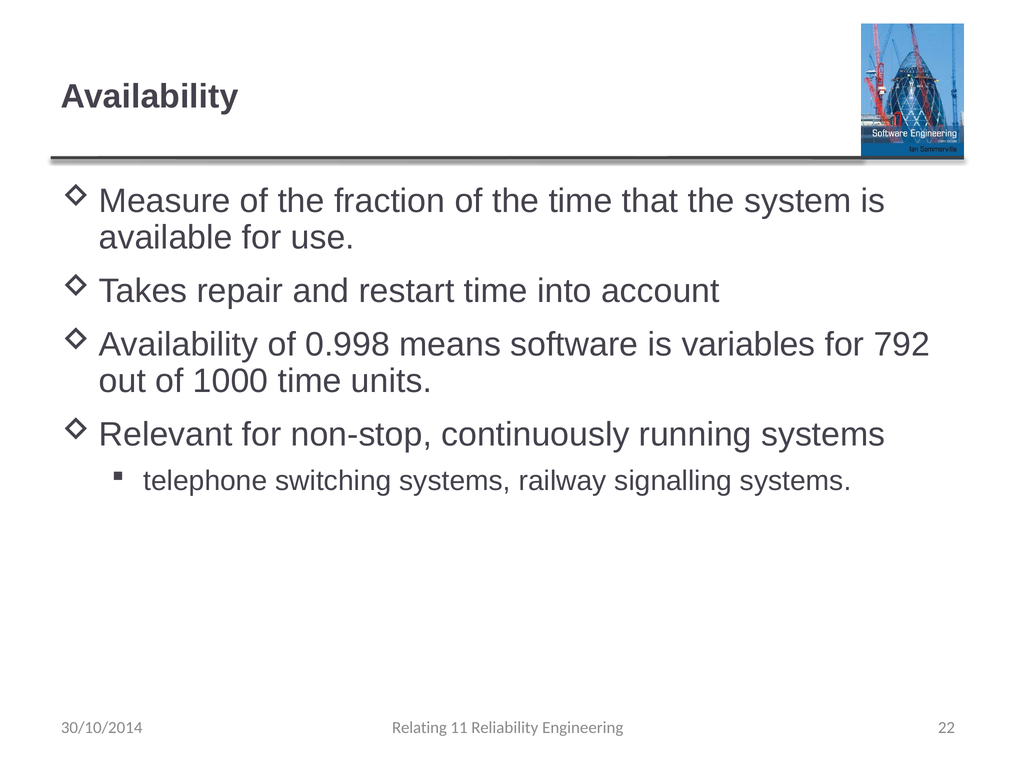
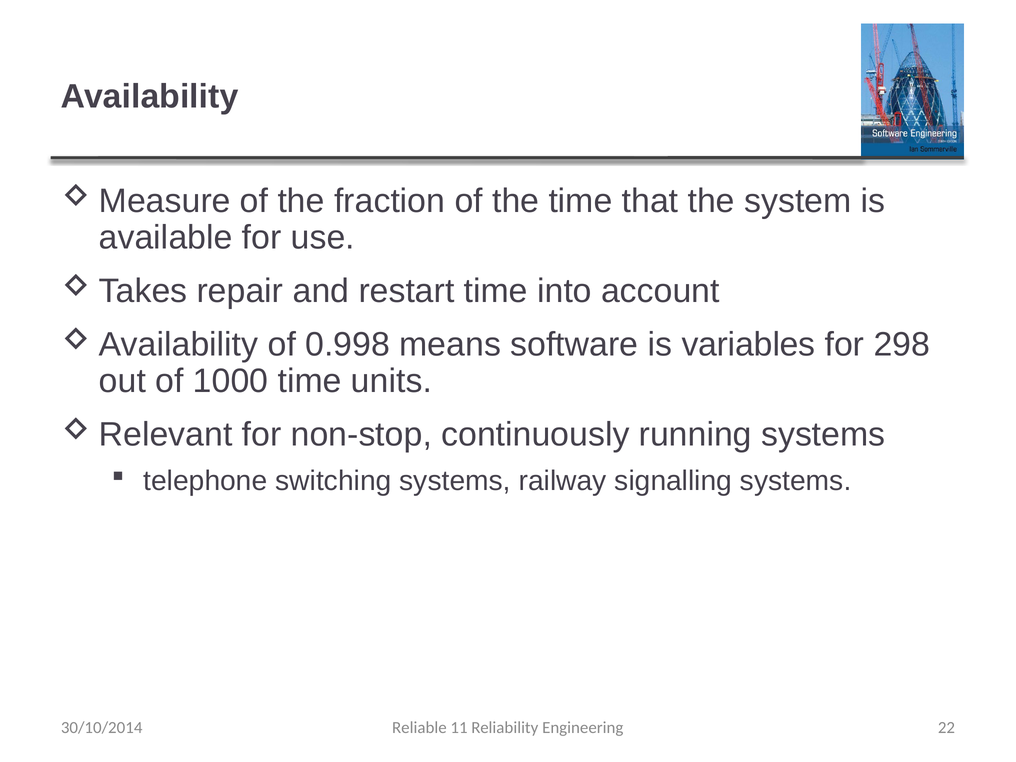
792: 792 -> 298 (902, 345)
Relating: Relating -> Reliable (419, 728)
